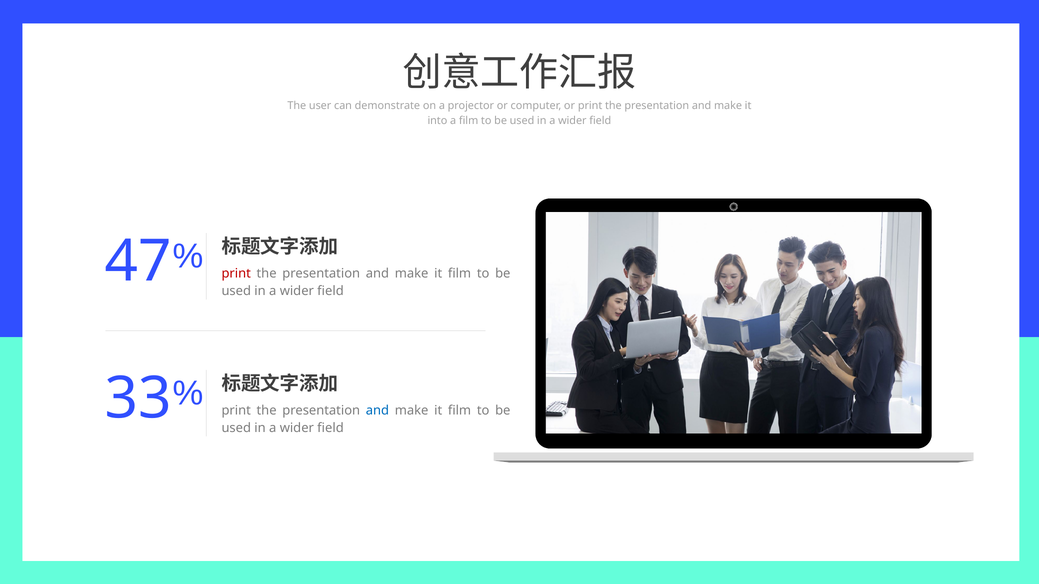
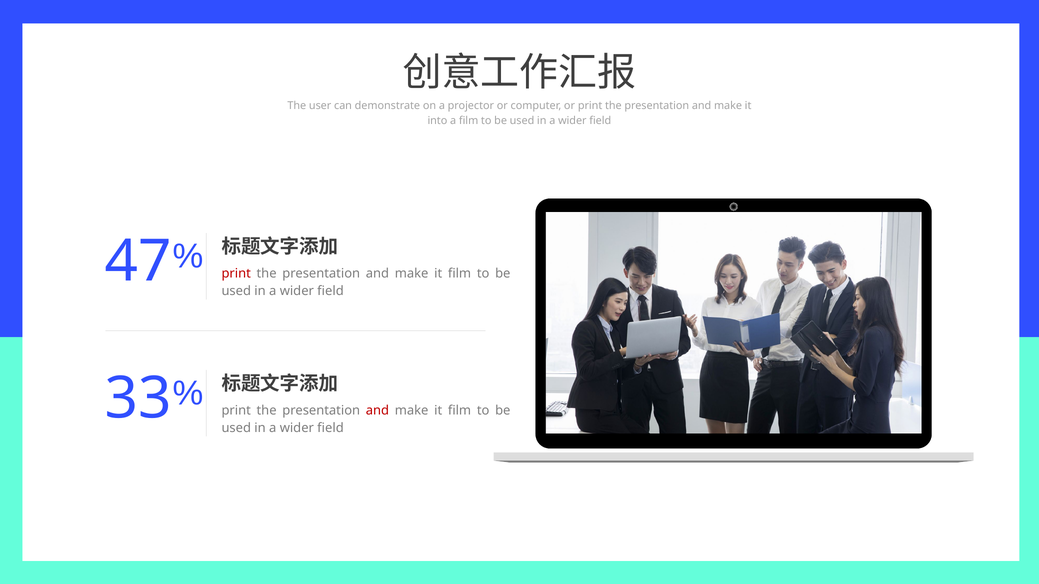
and colour: blue -> red (377, 411)
